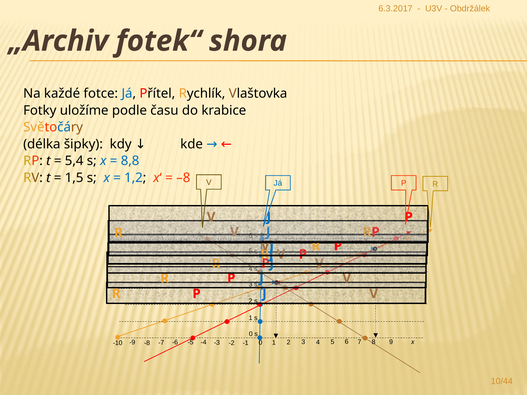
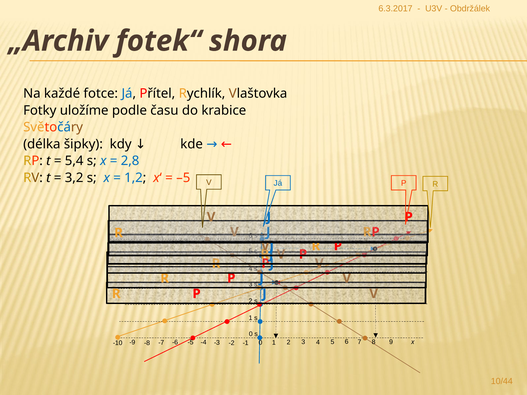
8,8: 8,8 -> 2,8 (130, 161)
1,5: 1,5 -> 3,2 (74, 178)
–8: –8 -> –5 (183, 178)
